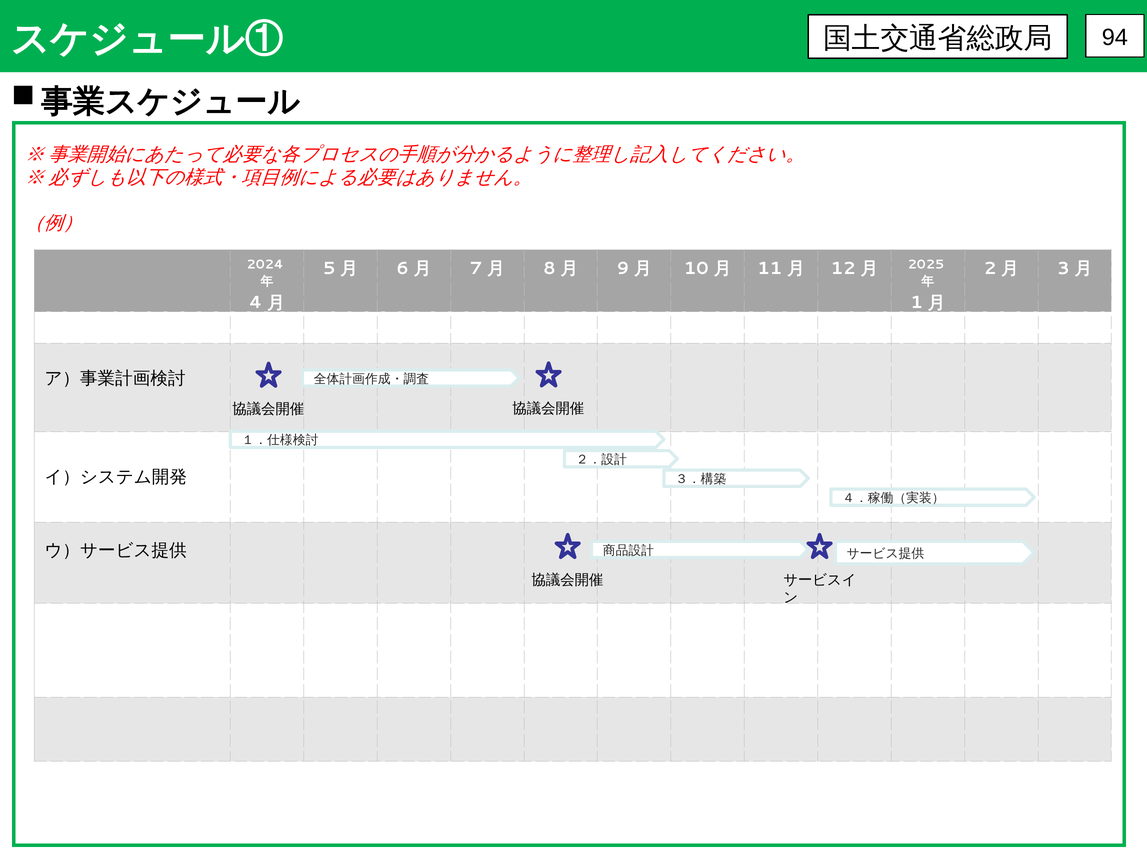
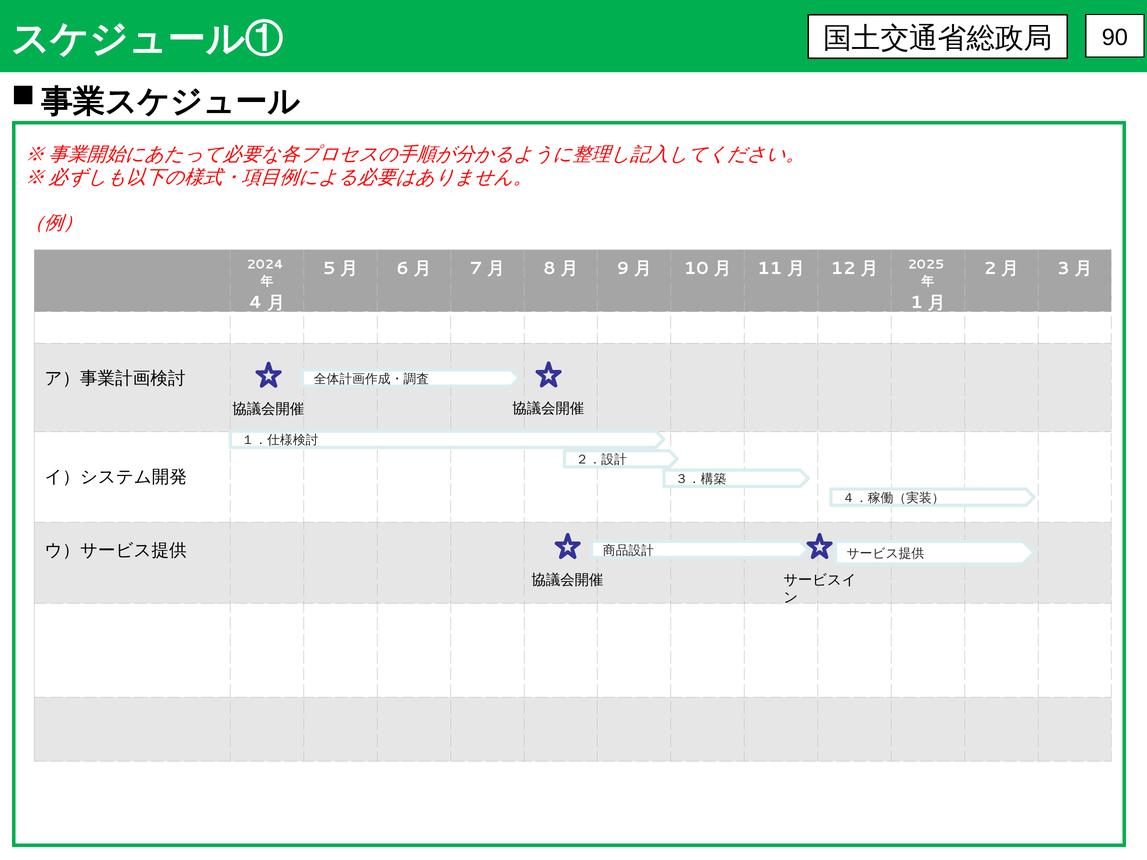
94: 94 -> 90 (1115, 37)
